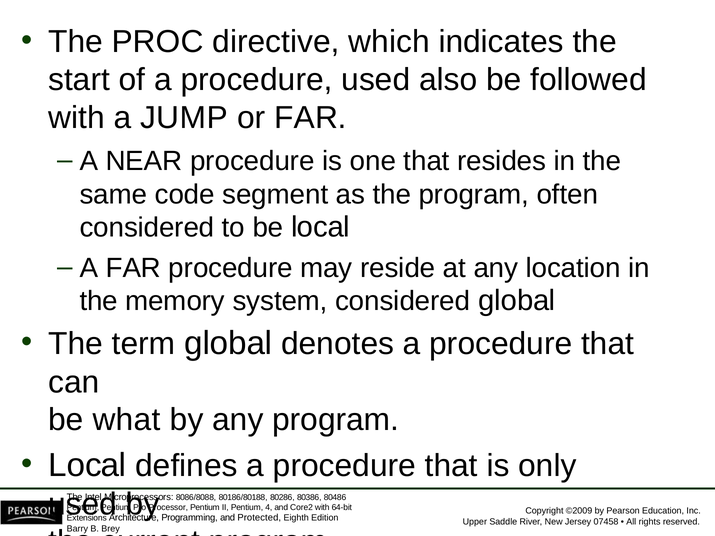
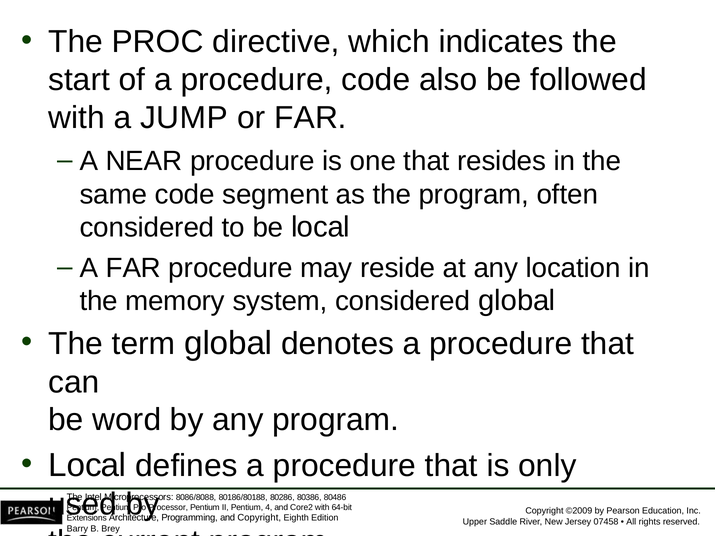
procedure used: used -> code (376, 80)
what: what -> word (127, 420)
and Protected: Protected -> Copyright (259, 518)
